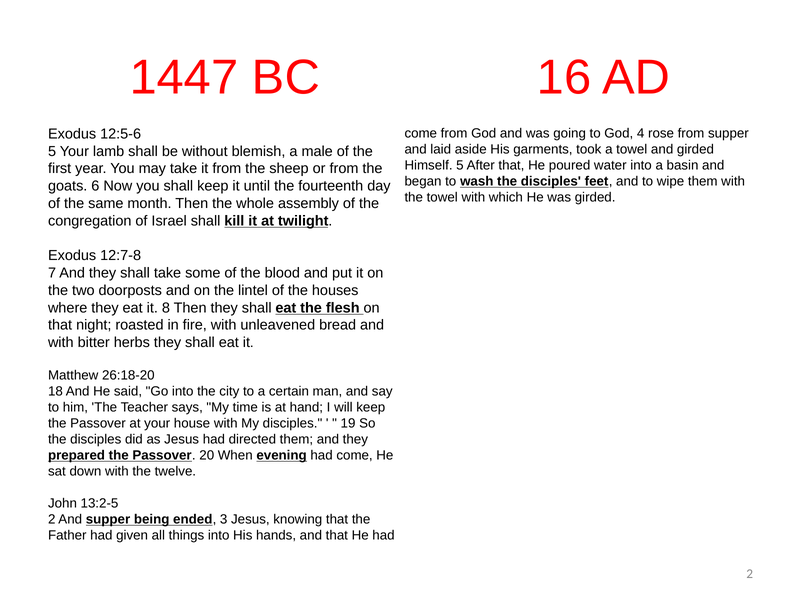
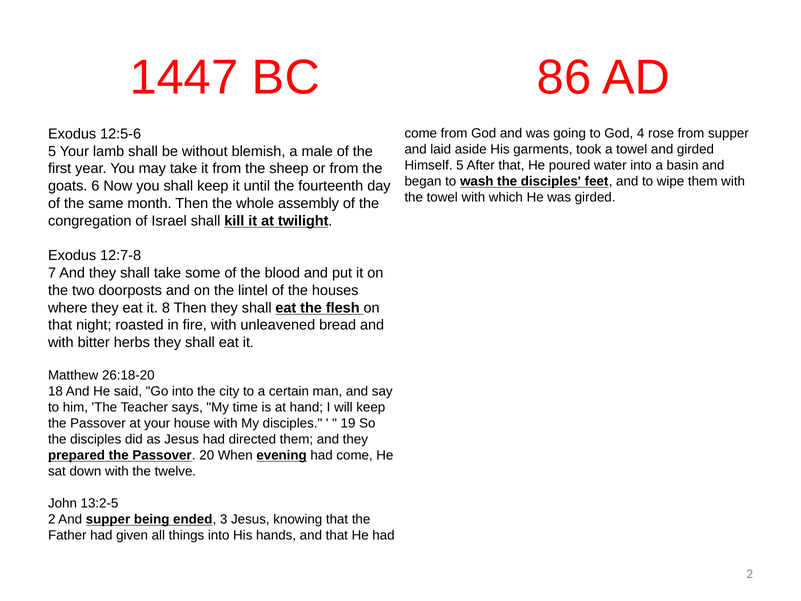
16: 16 -> 86 (564, 78)
